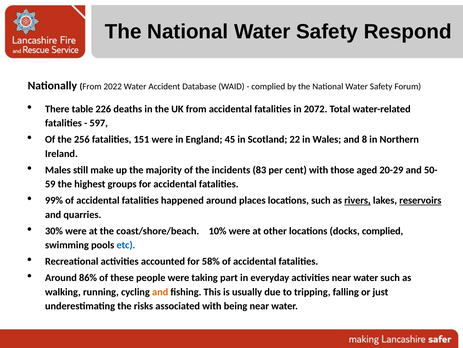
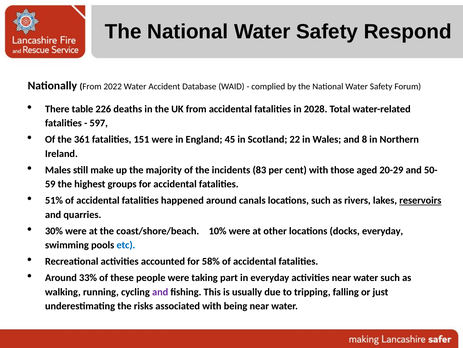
2072: 2072 -> 2028 (316, 109)
256: 256 -> 361 (82, 139)
99%: 99% -> 51% (54, 200)
places: places -> canals (252, 200)
rivers underline: present -> none (357, 200)
docks complied: complied -> everyday (383, 230)
86%: 86% -> 33% (88, 277)
and colour: orange -> purple (160, 291)
